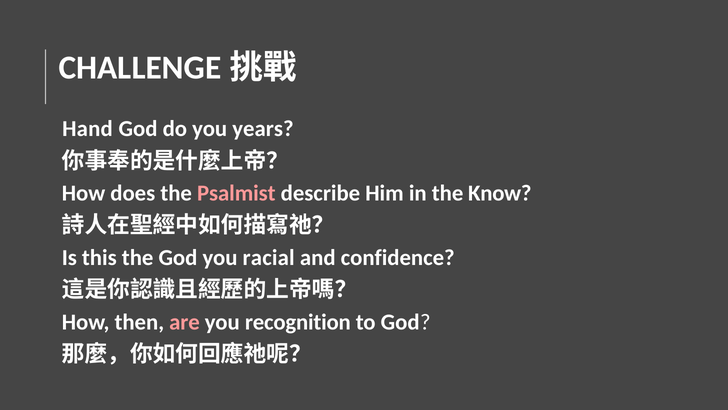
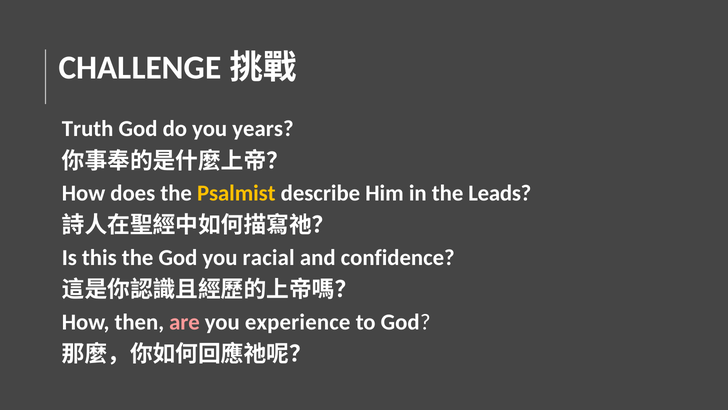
Hand: Hand -> Truth (88, 129)
Psalmist colour: pink -> yellow (236, 193)
Know: Know -> Leads (500, 193)
recognition: recognition -> experience (298, 322)
